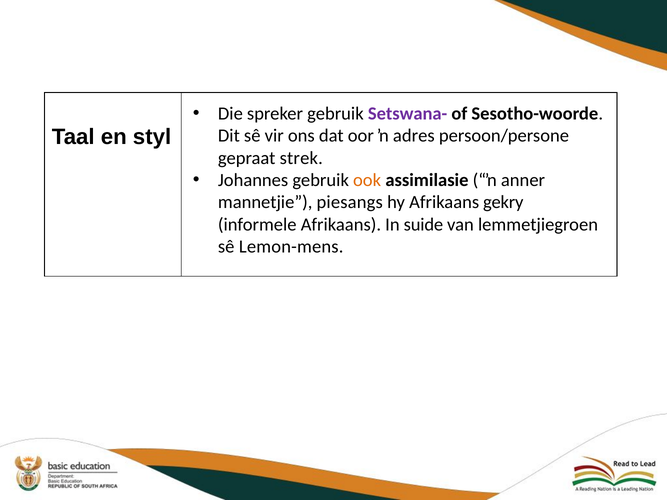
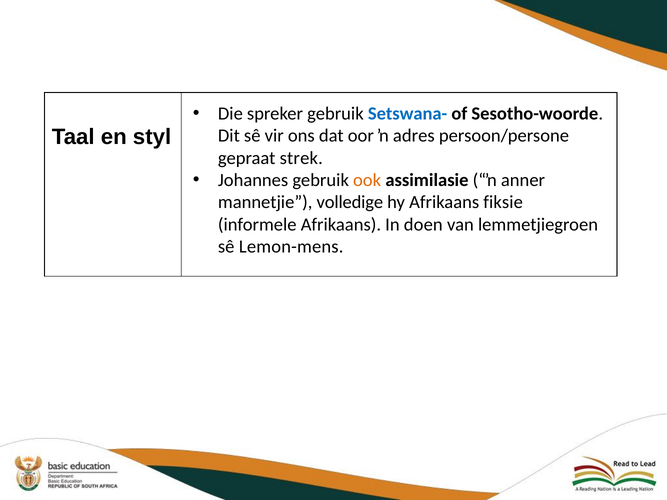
Setswana- colour: purple -> blue (408, 113)
piesangs: piesangs -> volledige (350, 202)
gekry: gekry -> fiksie (503, 202)
suide: suide -> doen (423, 225)
